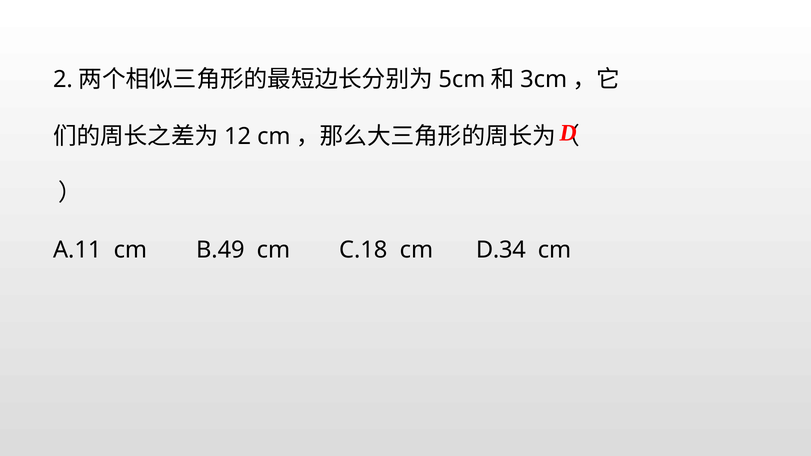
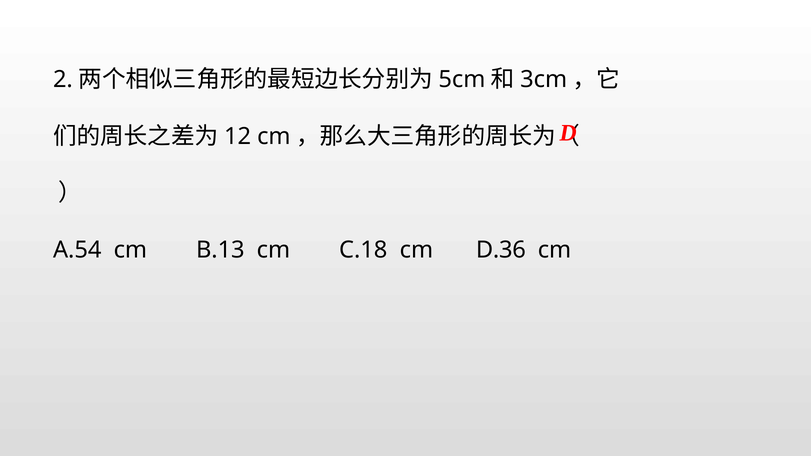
A.11: A.11 -> A.54 (77, 250)
B.49: B.49 -> B.13 (220, 250)
D.34: D.34 -> D.36 (501, 250)
